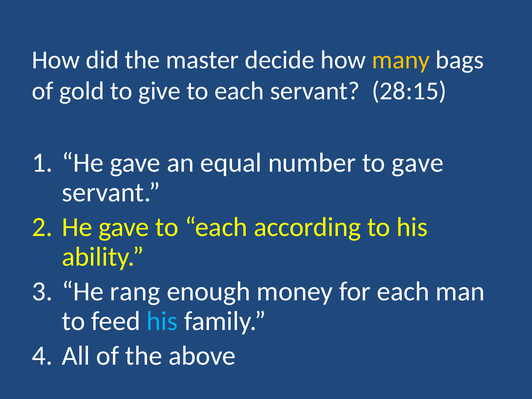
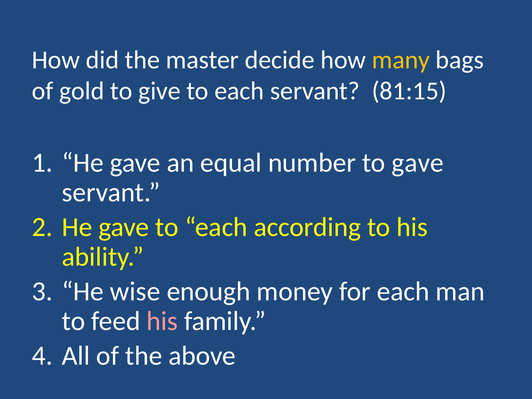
28:15: 28:15 -> 81:15 (409, 91)
rang: rang -> wise (135, 291)
his colour: light blue -> pink (162, 321)
